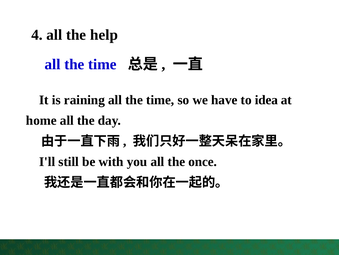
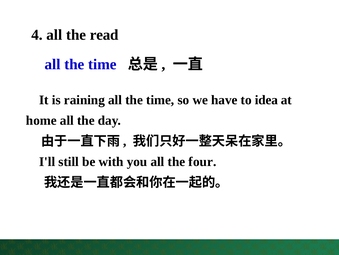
help: help -> read (104, 35)
once: once -> four (202, 161)
